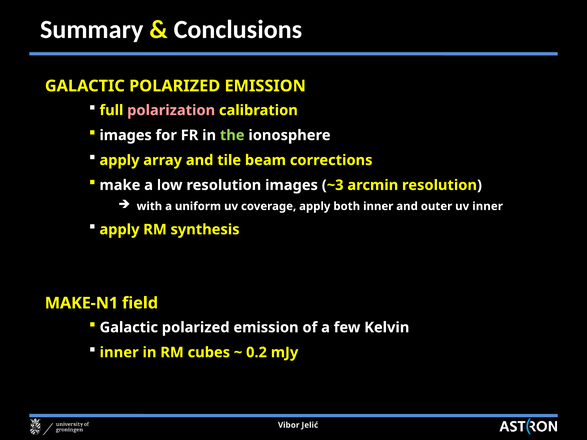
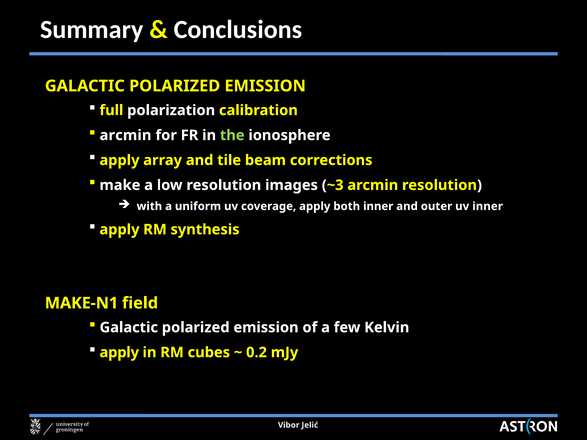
polarization colour: pink -> white (171, 110)
images: images -> arcmin (125, 135)
inner: inner -> apply (119, 353)
